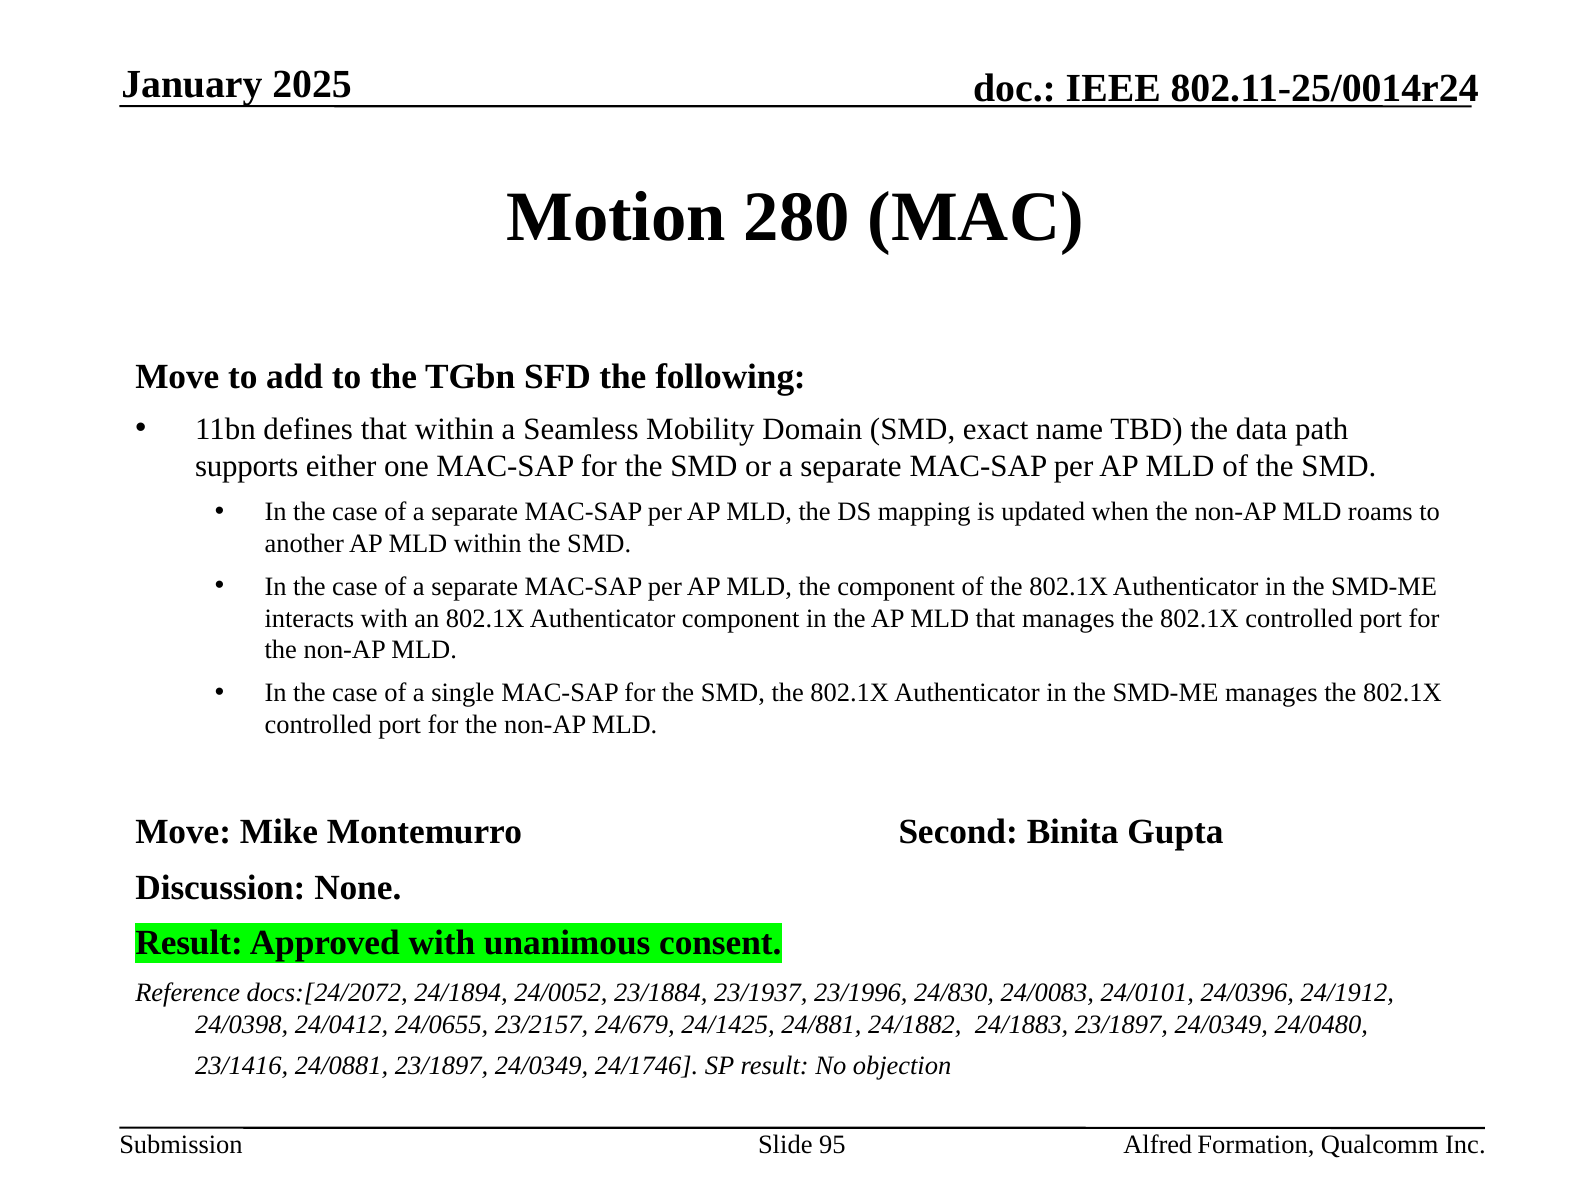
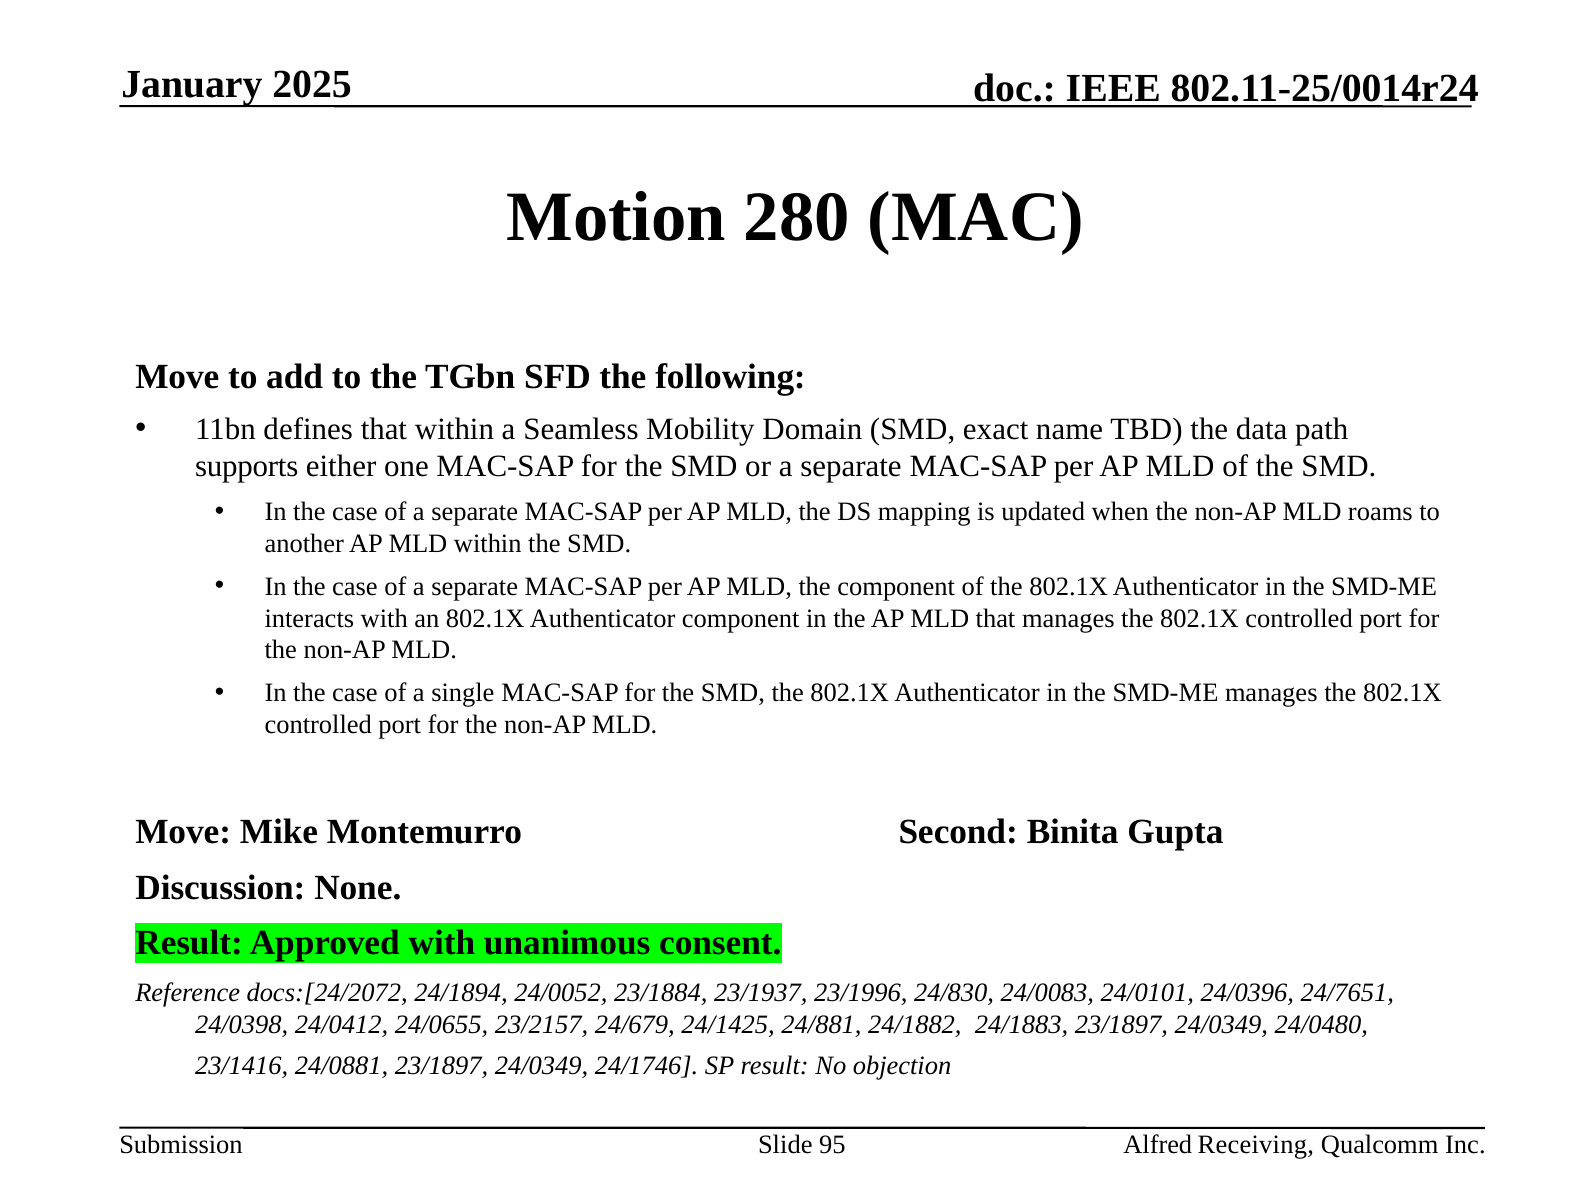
24/1912: 24/1912 -> 24/7651 (1347, 992)
Formation: Formation -> Receiving (1256, 1144)
